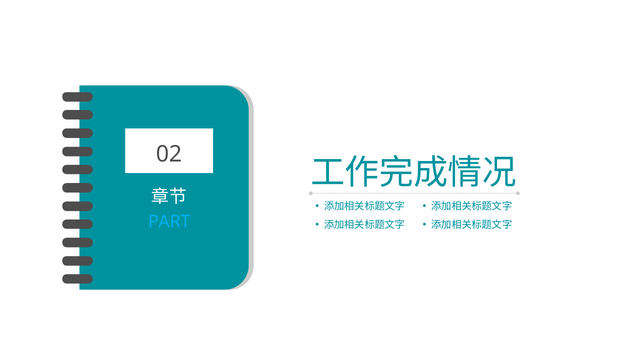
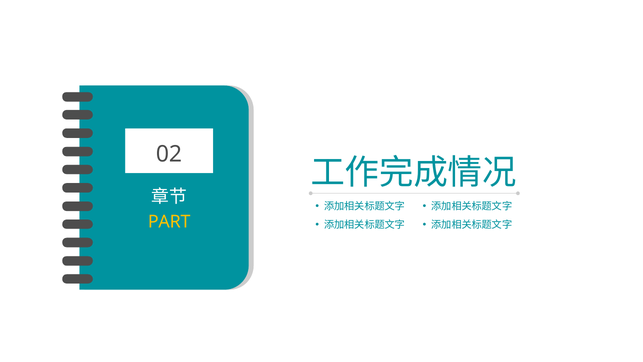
PART colour: light blue -> yellow (169, 222)
